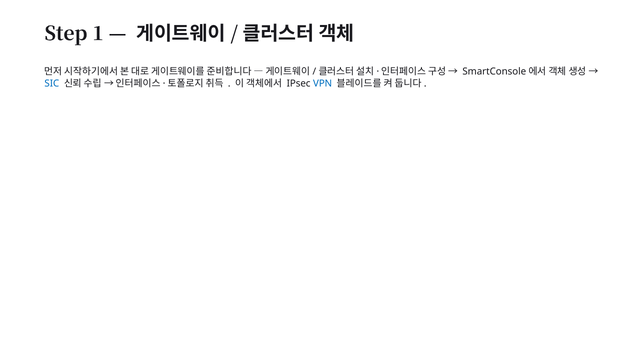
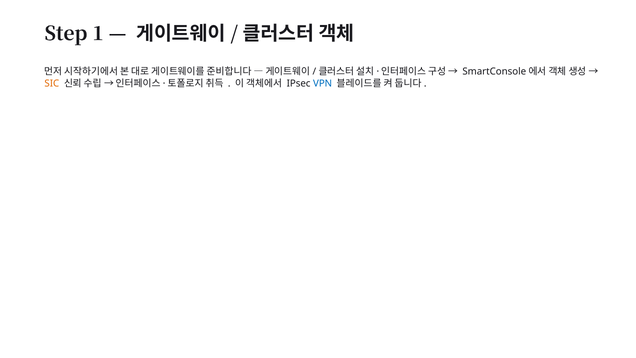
SIC colour: blue -> orange (52, 83)
